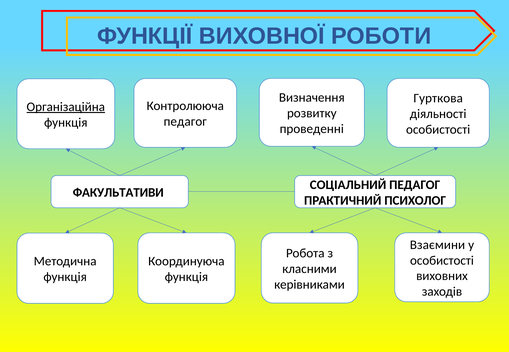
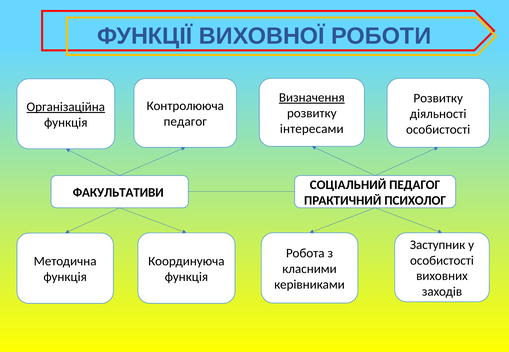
Визначення underline: none -> present (312, 98)
Гурткова: Гурткова -> Розвитку (438, 98)
проведенні: проведенні -> інтересами (312, 129)
Взаємини: Взаємини -> Заступник (438, 245)
